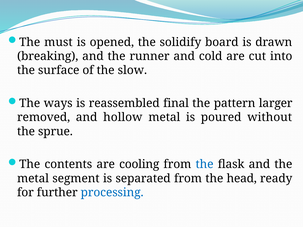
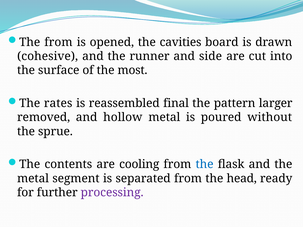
The must: must -> from (58, 42)
solidify: solidify -> cavities (181, 42)
breaking: breaking -> cohesive (48, 56)
cold: cold -> side (211, 56)
slow: slow -> most (132, 70)
ways: ways -> rates (58, 103)
processing colour: blue -> purple (112, 193)
